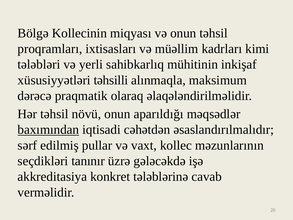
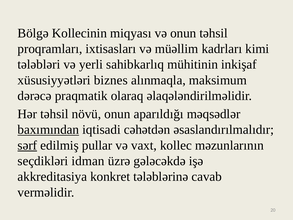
təhsilli: təhsilli -> biznes (111, 80)
sərf underline: none -> present (27, 145)
tanınır: tanınır -> idman (88, 161)
